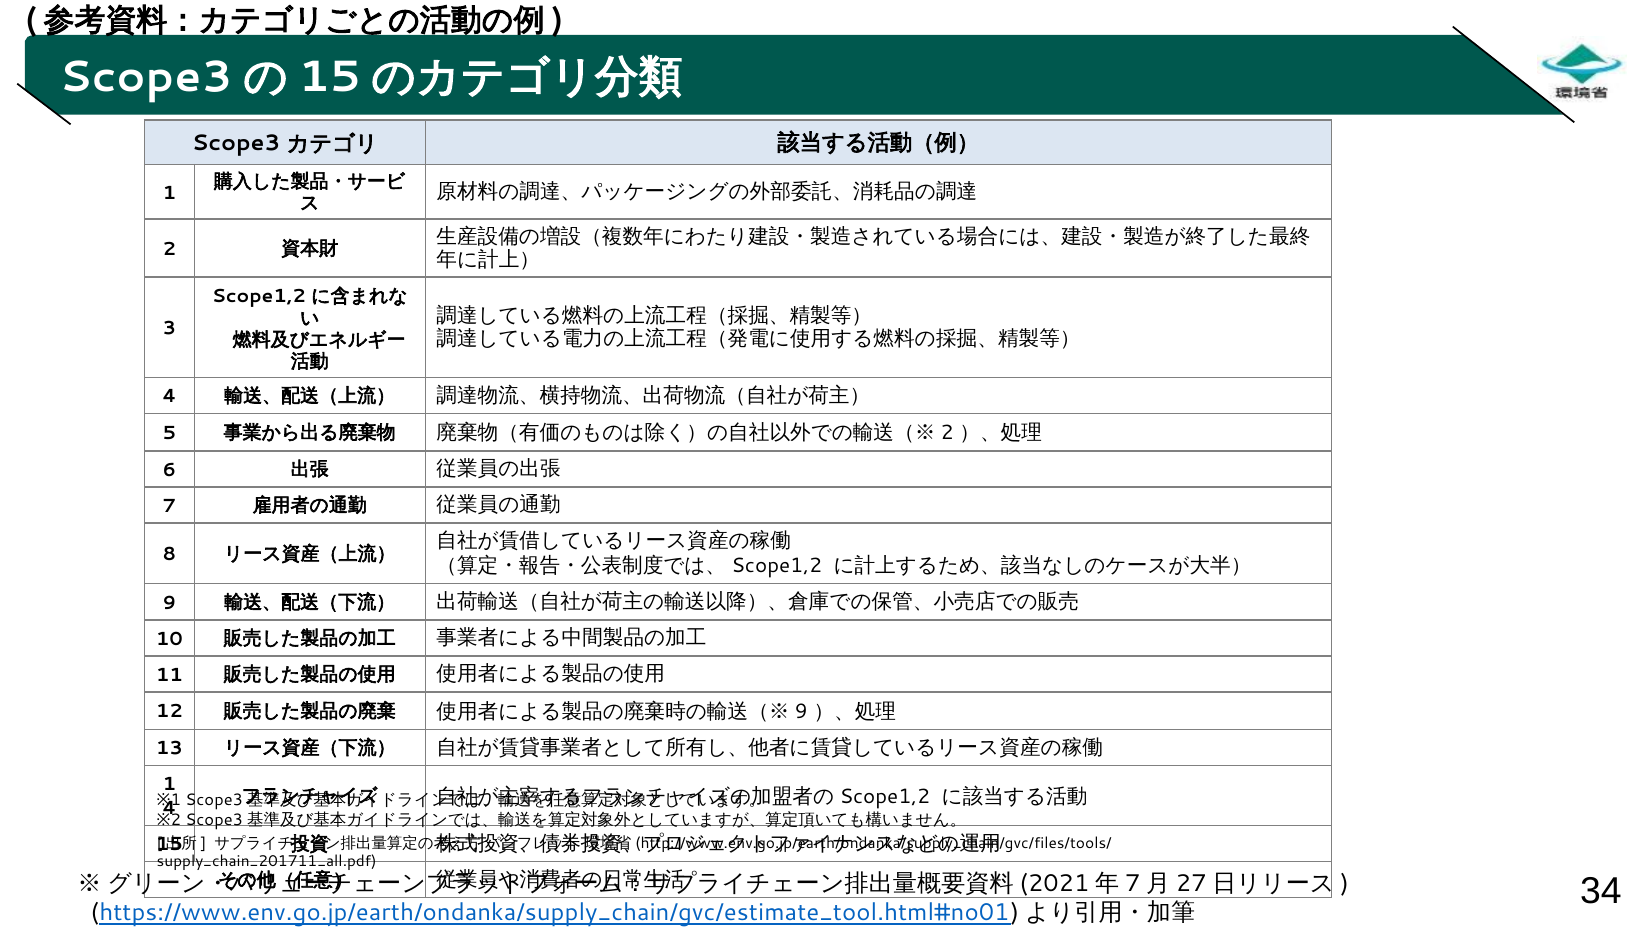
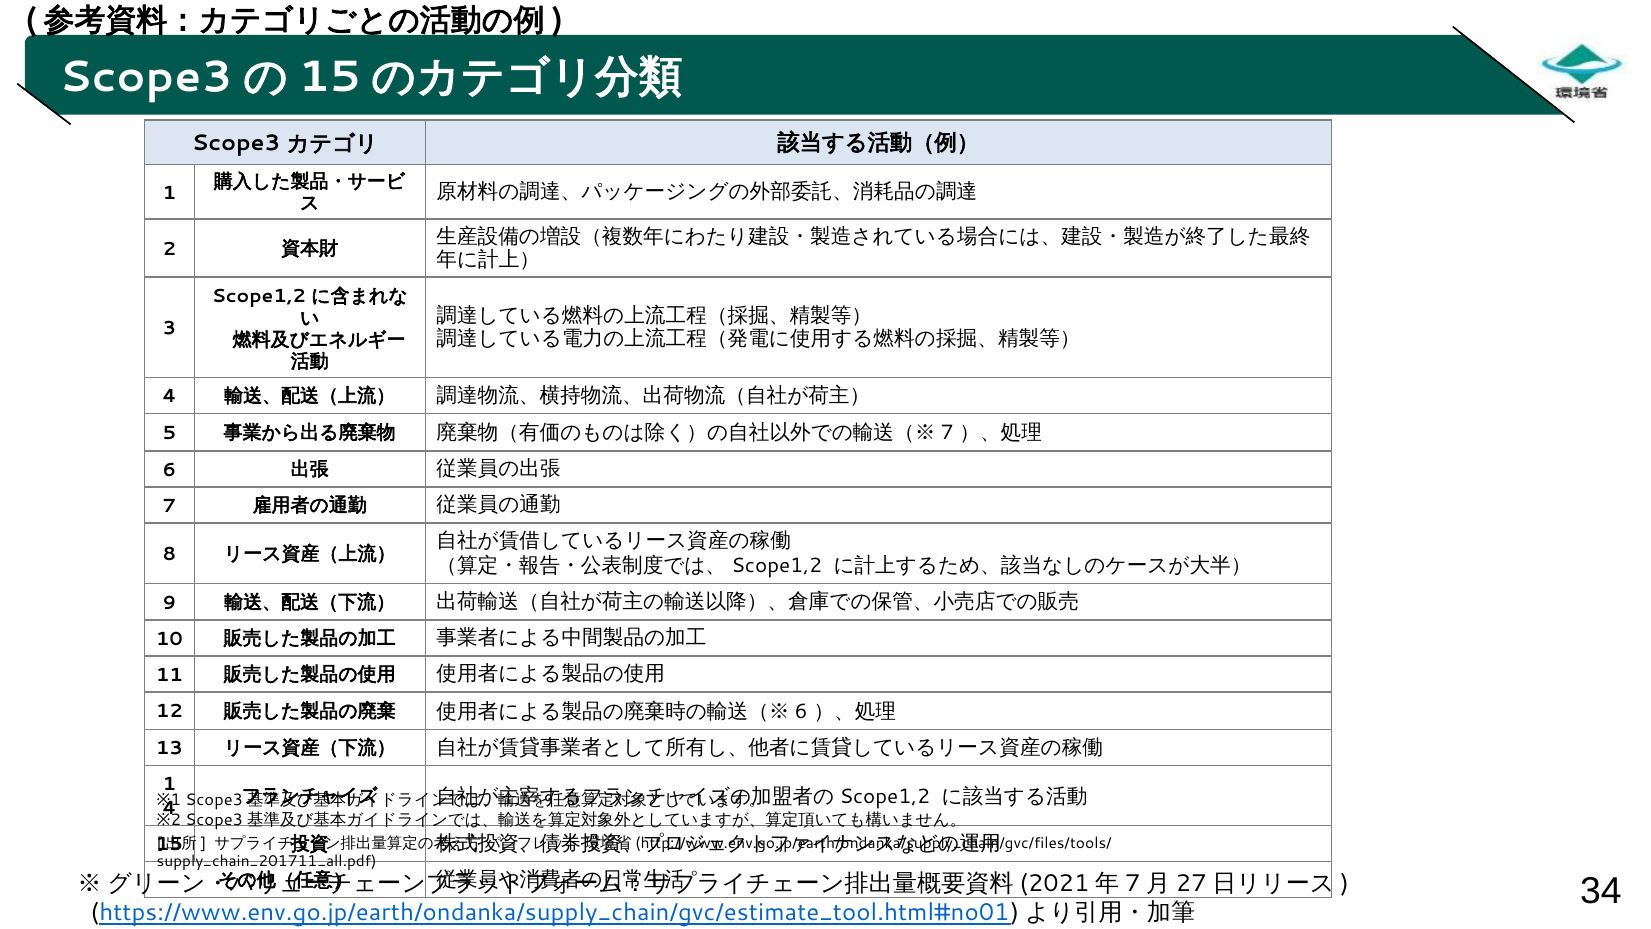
2: 2 -> 7 (947, 433)
9: 9 -> 6 (801, 711)
